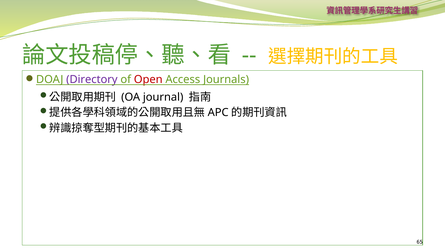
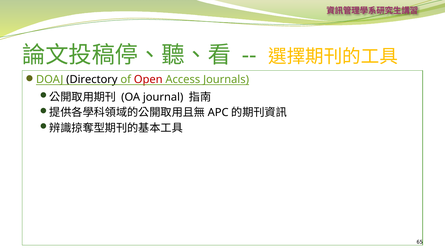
Directory colour: purple -> black (92, 80)
